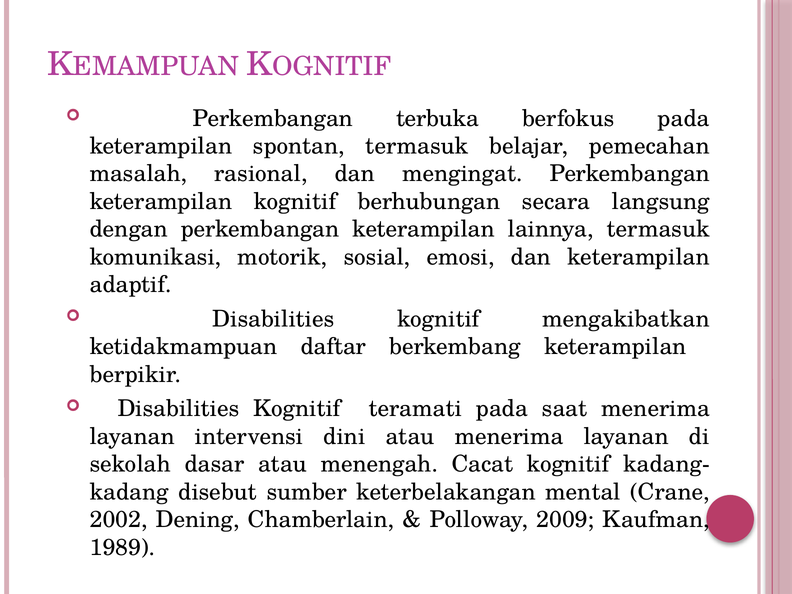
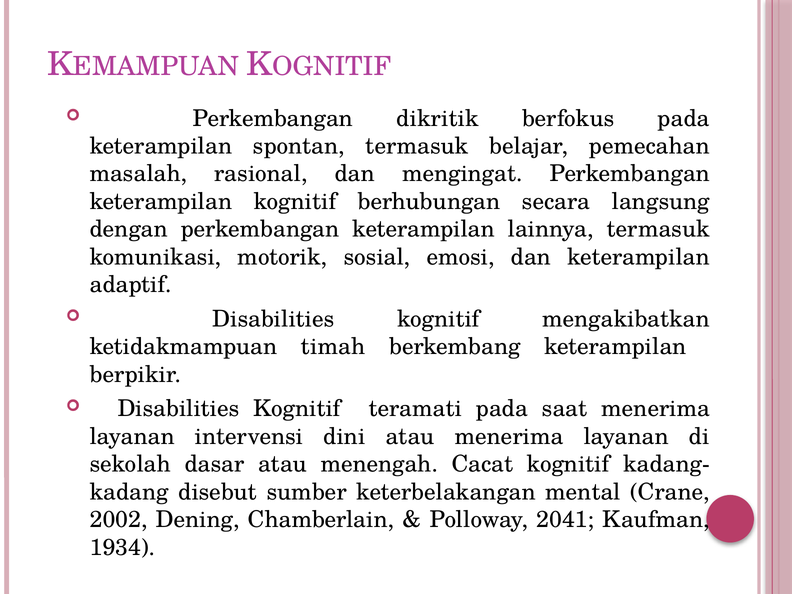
terbuka: terbuka -> dikritik (438, 118)
daftar: daftar -> timah (333, 347)
2009: 2009 -> 2041 (565, 520)
1989: 1989 -> 1934 (122, 547)
